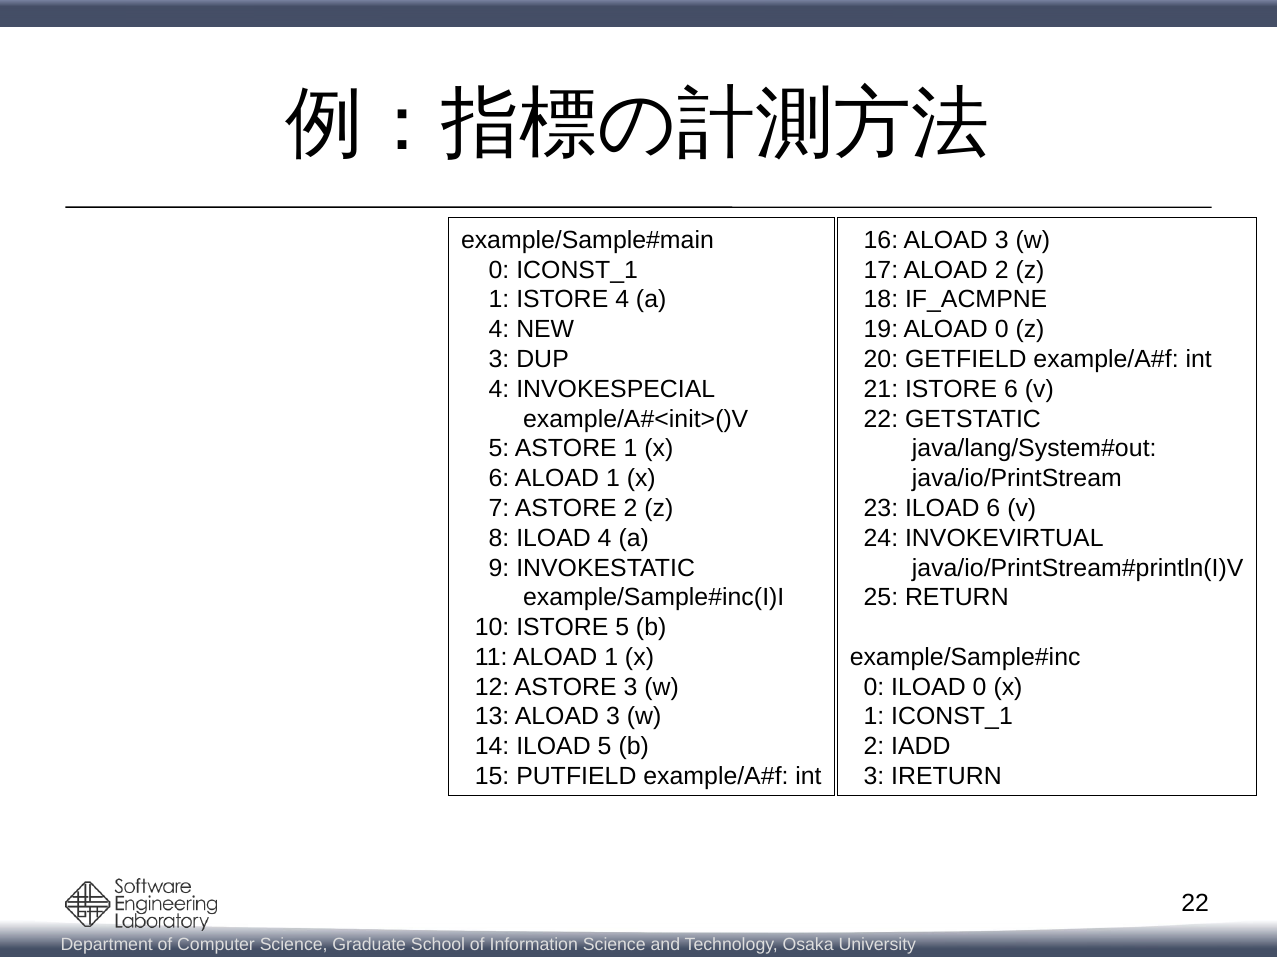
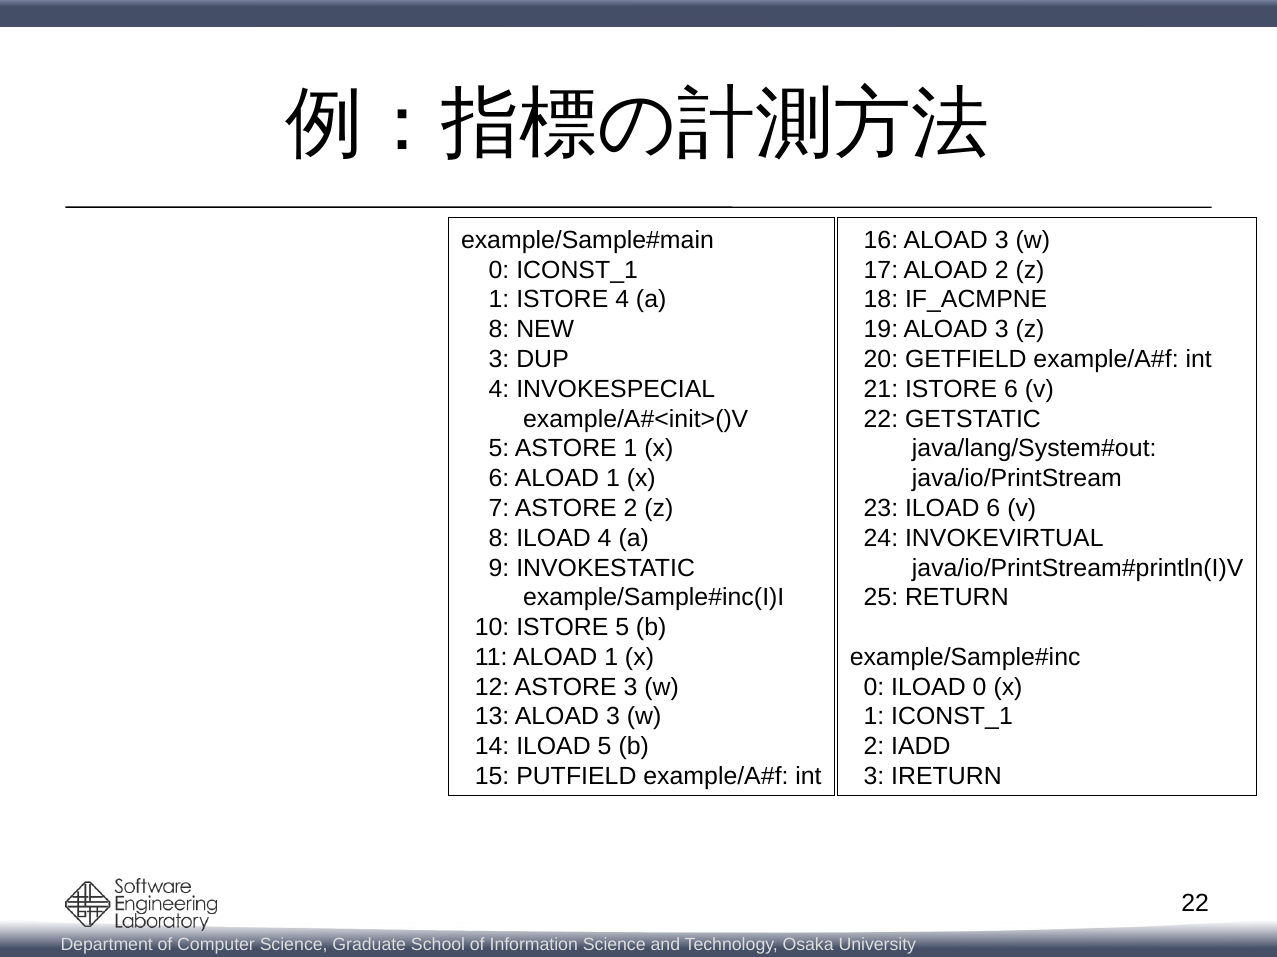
4: 4 -> 8 (499, 330)
19 ALOAD 0: 0 -> 3 (1002, 330)
